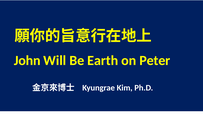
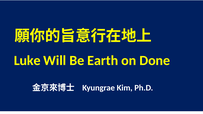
John: John -> Luke (27, 61)
Peter: Peter -> Done (155, 61)
